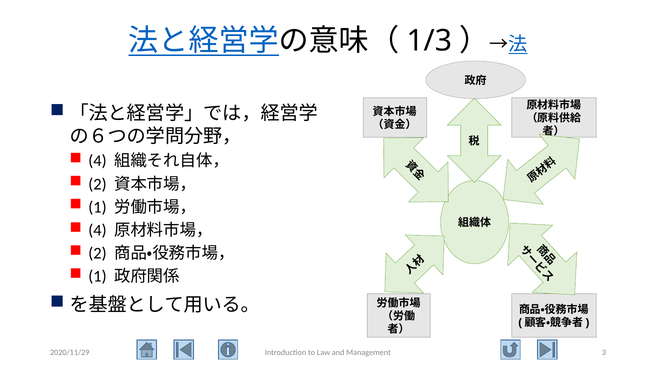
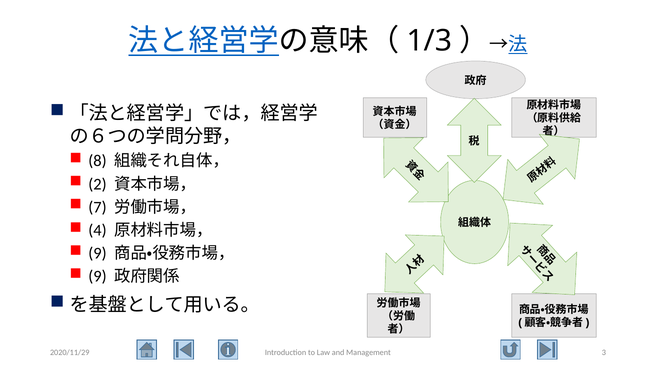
4: 4 -> 8 (97, 161)
1: 1 -> 7 (97, 207)
2: 2 -> 9 (97, 253)
1: 1 -> 9 (97, 276)
